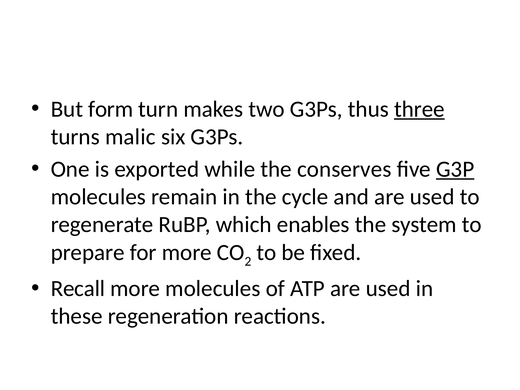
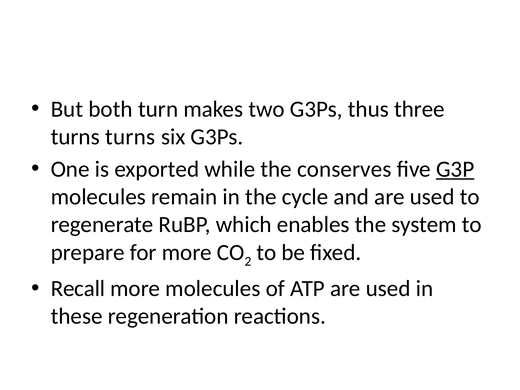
form: form -> both (111, 109)
three underline: present -> none (419, 109)
turns malic: malic -> turns (130, 137)
